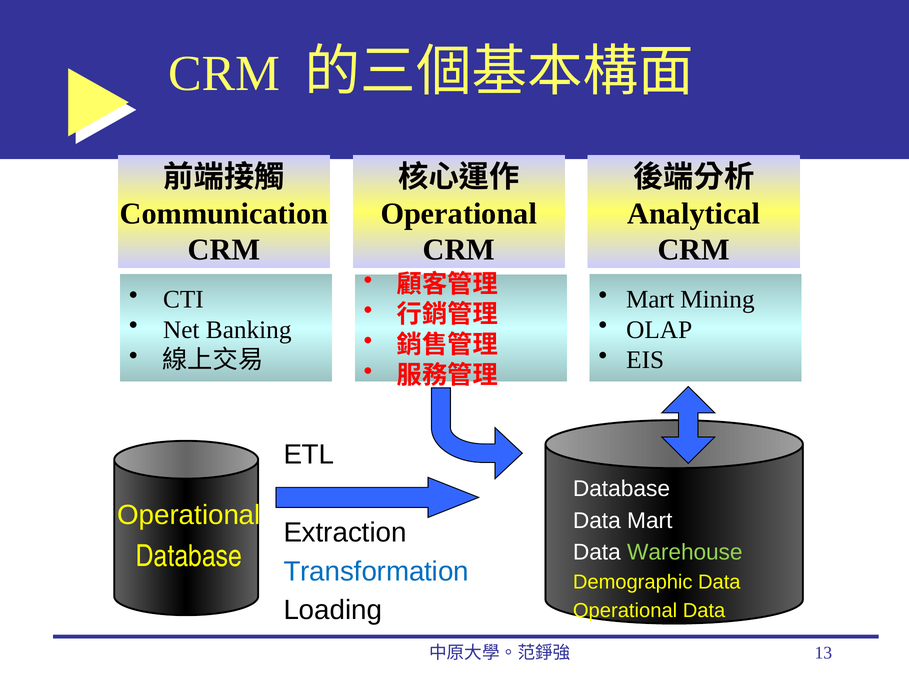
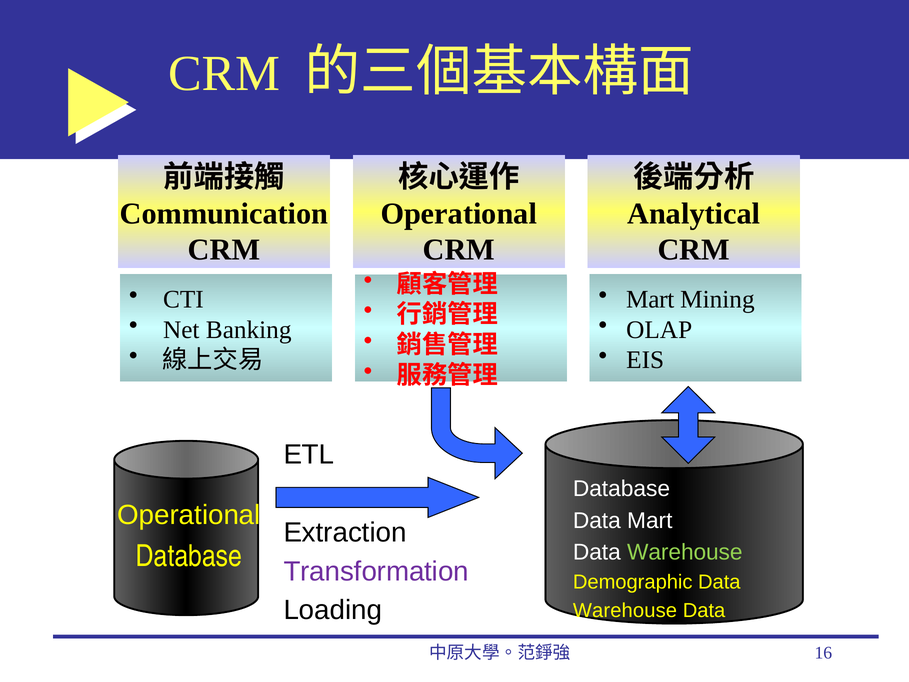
Transformation colour: blue -> purple (376, 571)
Operational: Operational -> Warehouse (625, 610)
13: 13 -> 16 (823, 653)
